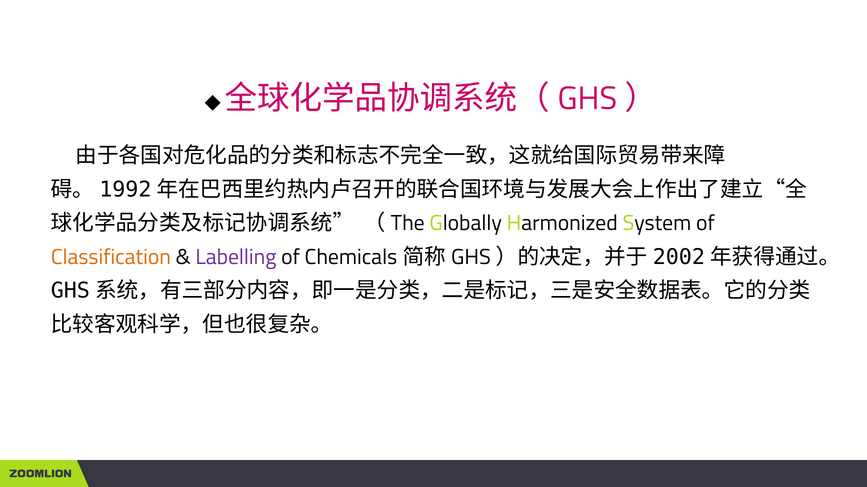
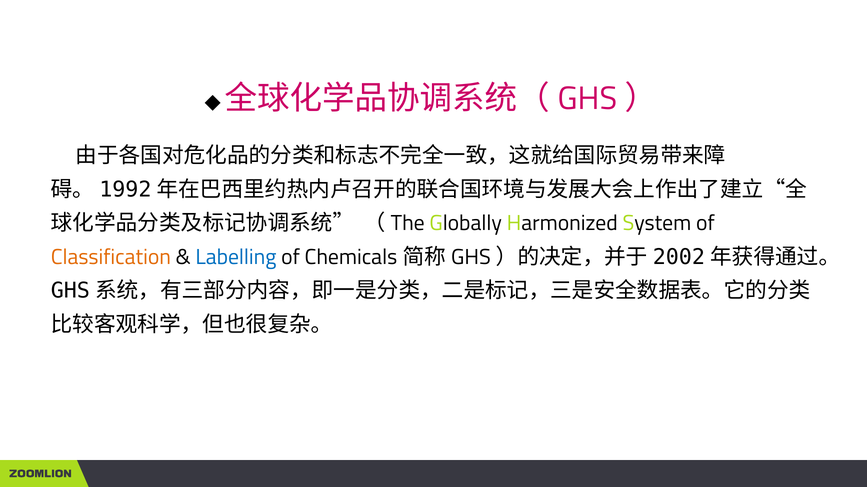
Labelling colour: purple -> blue (236, 257)
